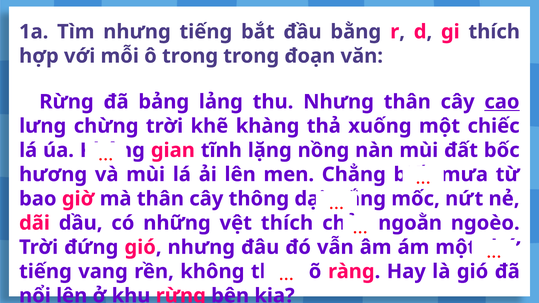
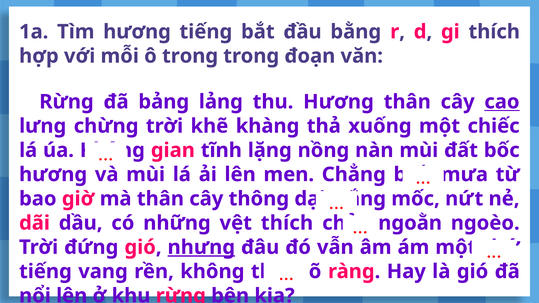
Tìm nhưng: nhưng -> hương (137, 32)
thu Nhưng: Nhưng -> Hương (338, 102)
nhưng underline: none -> present (201, 247)
